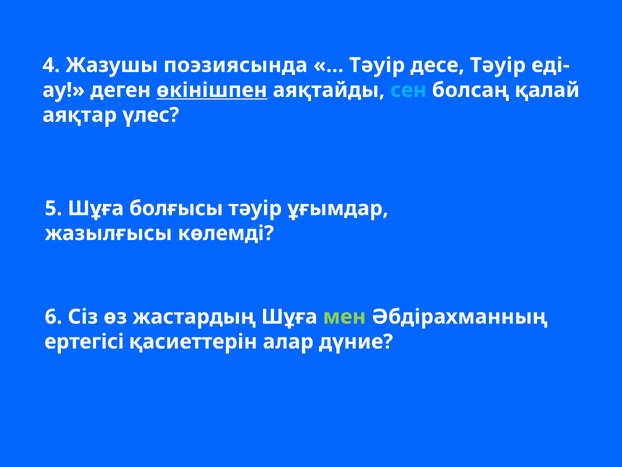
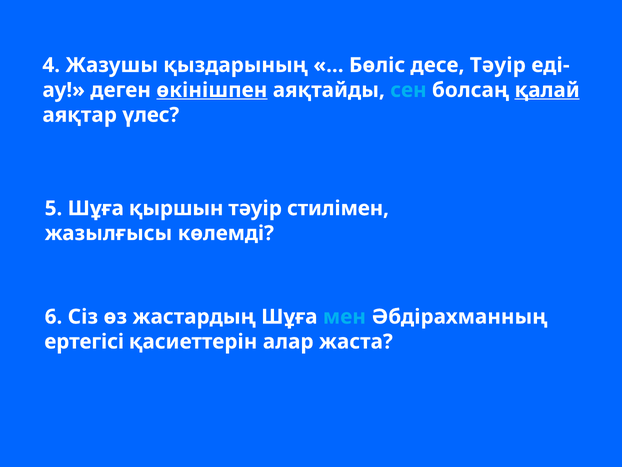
поэзиясында: поэзиясында -> қыздарының (236, 65)
Тәуір: Тәуір -> Бөліс (377, 65)
қалай underline: none -> present (547, 90)
болғысы: болғысы -> қыршын (176, 208)
ұғымдар: ұғымдар -> стилімен (338, 208)
мен colour: light green -> light blue (344, 316)
дүние: дүние -> жаста (356, 341)
